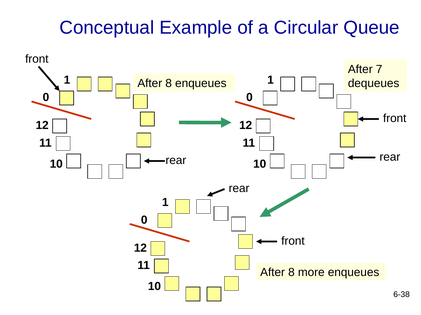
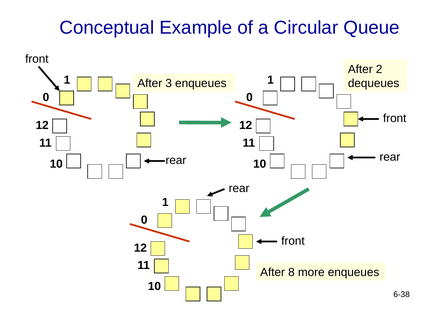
7: 7 -> 2 (379, 70)
8: 8 -> 3 (169, 84)
